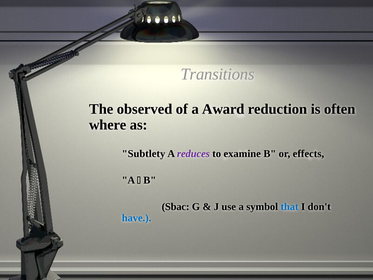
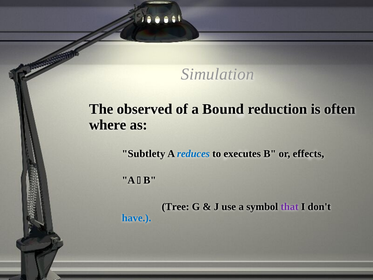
Transitions: Transitions -> Simulation (217, 74)
Award: Award -> Bound (223, 109)
reduces colour: purple -> blue (193, 154)
examine: examine -> executes (242, 154)
Sbac: Sbac -> Tree (176, 207)
that colour: blue -> purple (290, 207)
